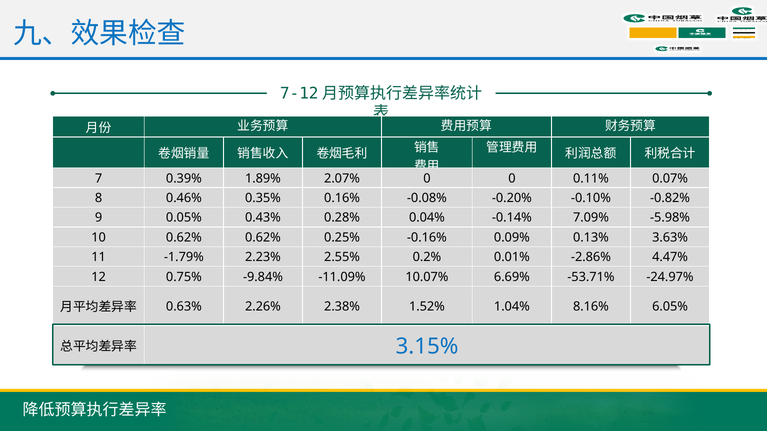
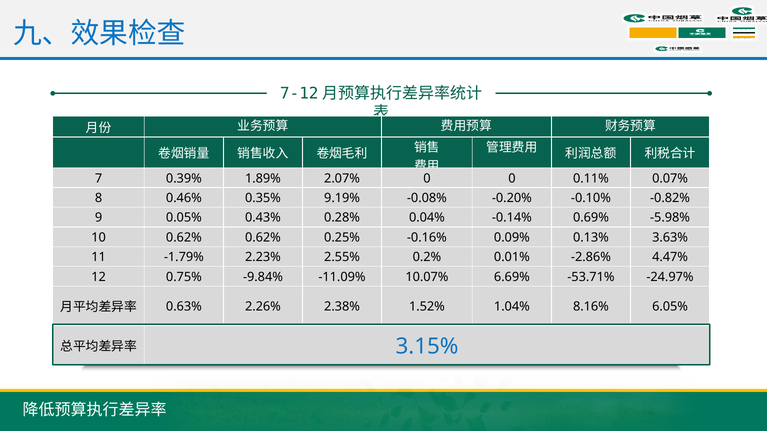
0.16%: 0.16% -> 9.19% (342, 198)
7.09%: 7.09% -> 0.69% (591, 218)
